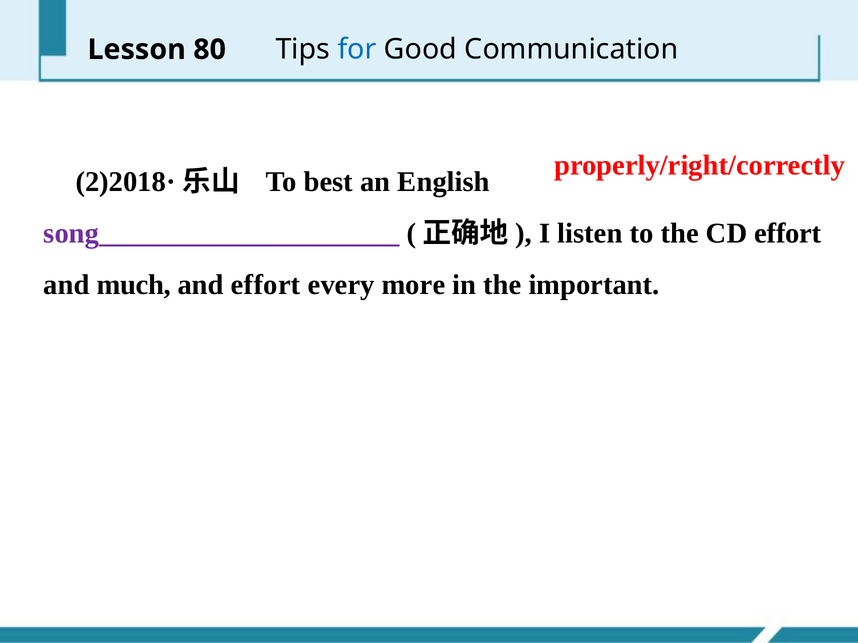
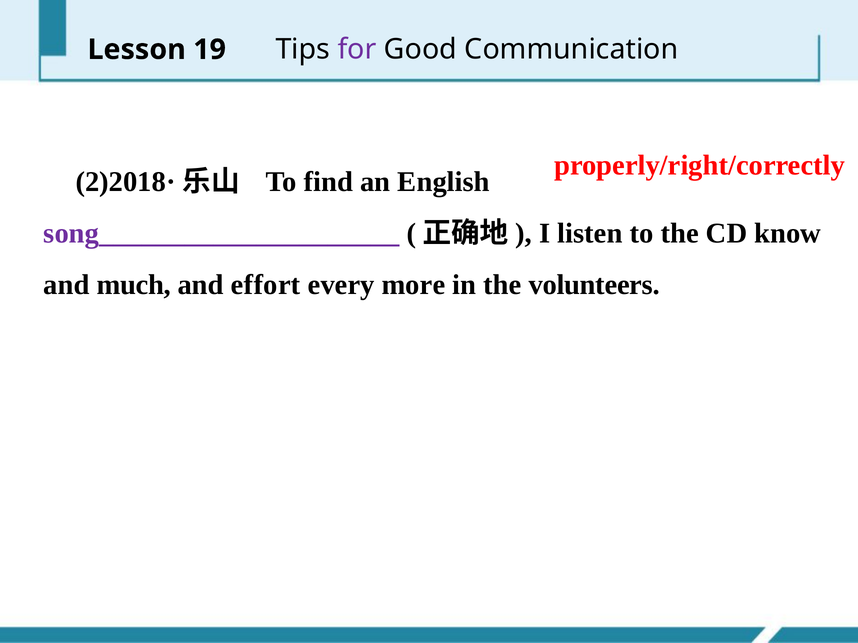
80: 80 -> 19 (210, 50)
for colour: blue -> purple (357, 50)
best: best -> find (328, 182)
CD effort: effort -> know (788, 234)
important: important -> volunteers (594, 285)
